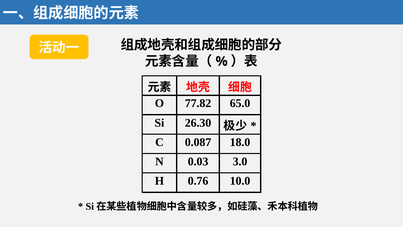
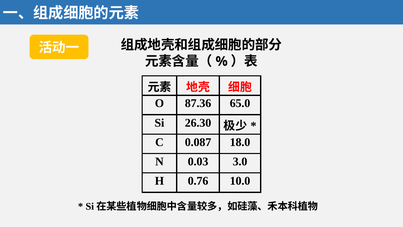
77.82: 77.82 -> 87.36 (198, 103)
